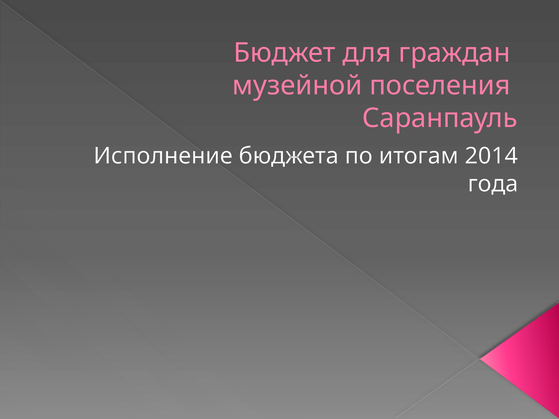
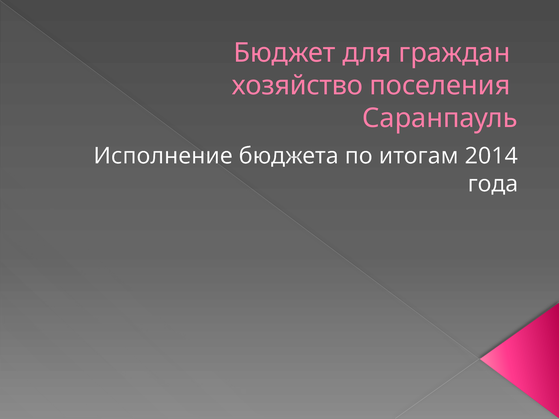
музейной: музейной -> хозяйство (298, 86)
